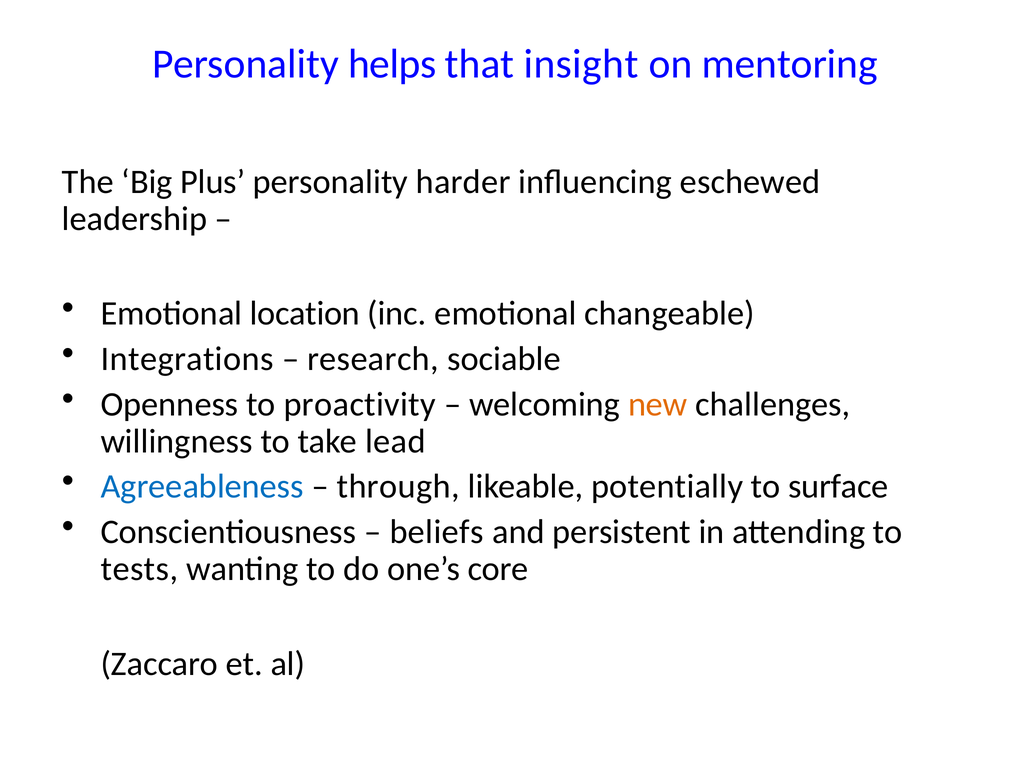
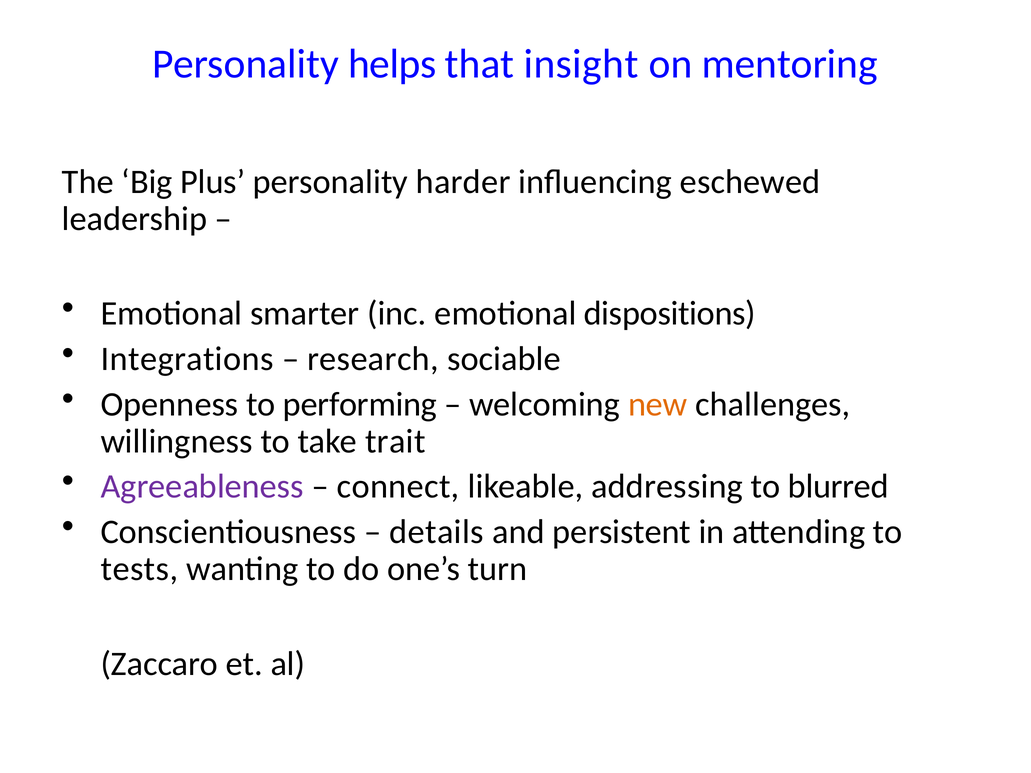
location: location -> smarter (305, 314)
changeable: changeable -> dispositions (670, 314)
proactivity: proactivity -> performing (360, 404)
lead: lead -> trait (395, 441)
Agreeableness colour: blue -> purple (202, 487)
through: through -> connect (398, 487)
potentially: potentially -> addressing (667, 487)
surface: surface -> blurred (838, 487)
beliefs: beliefs -> details (437, 532)
core: core -> turn (498, 569)
